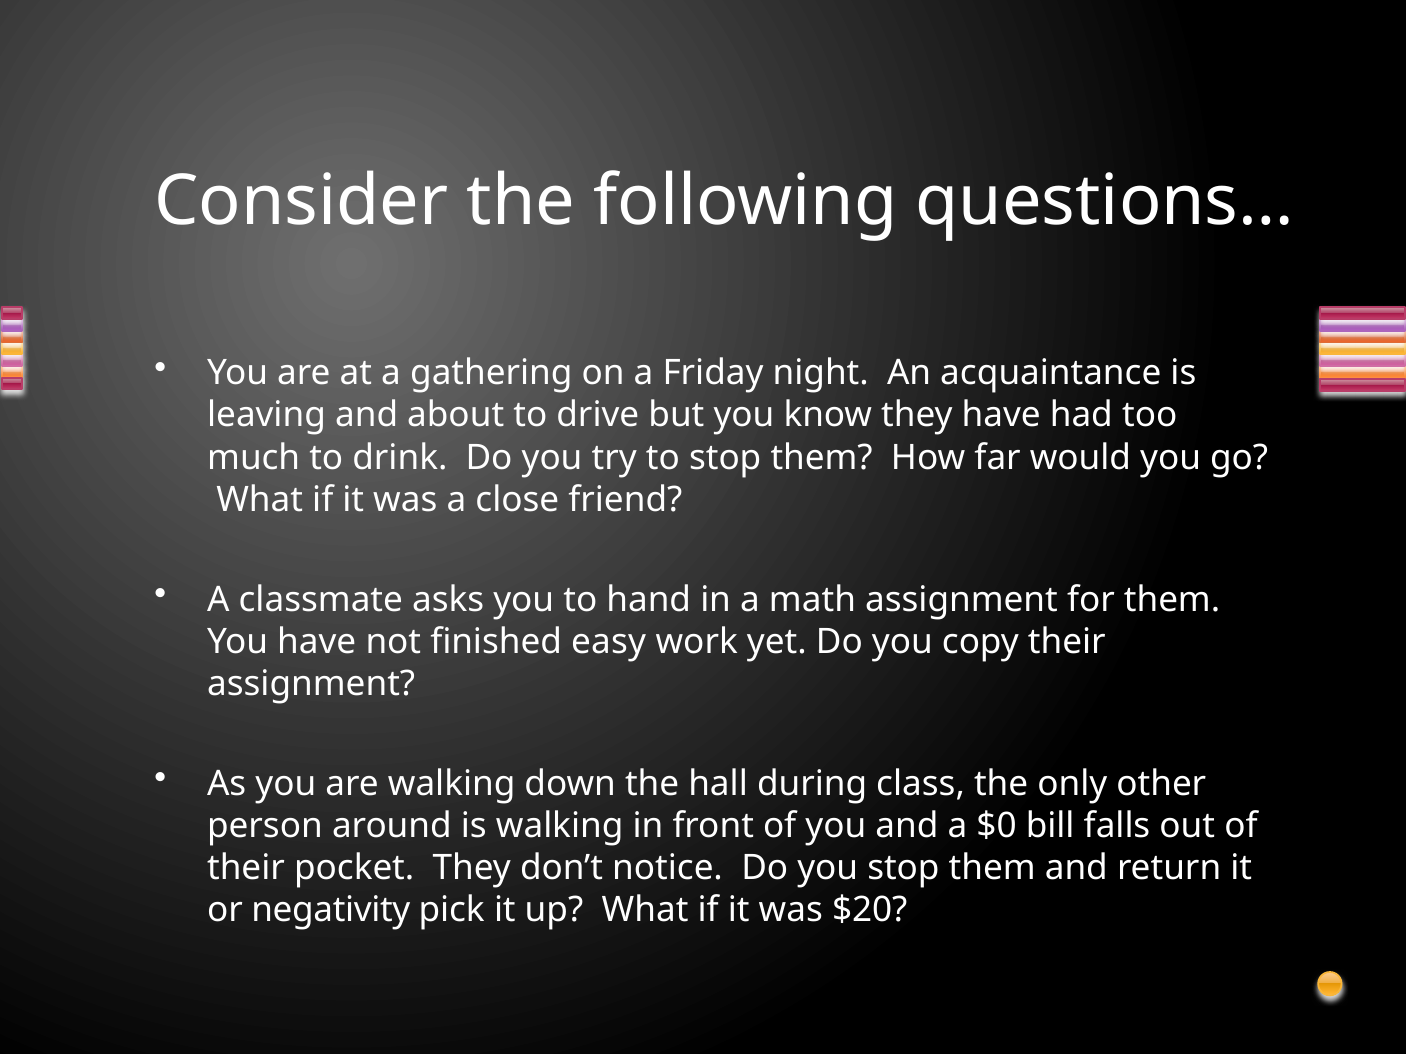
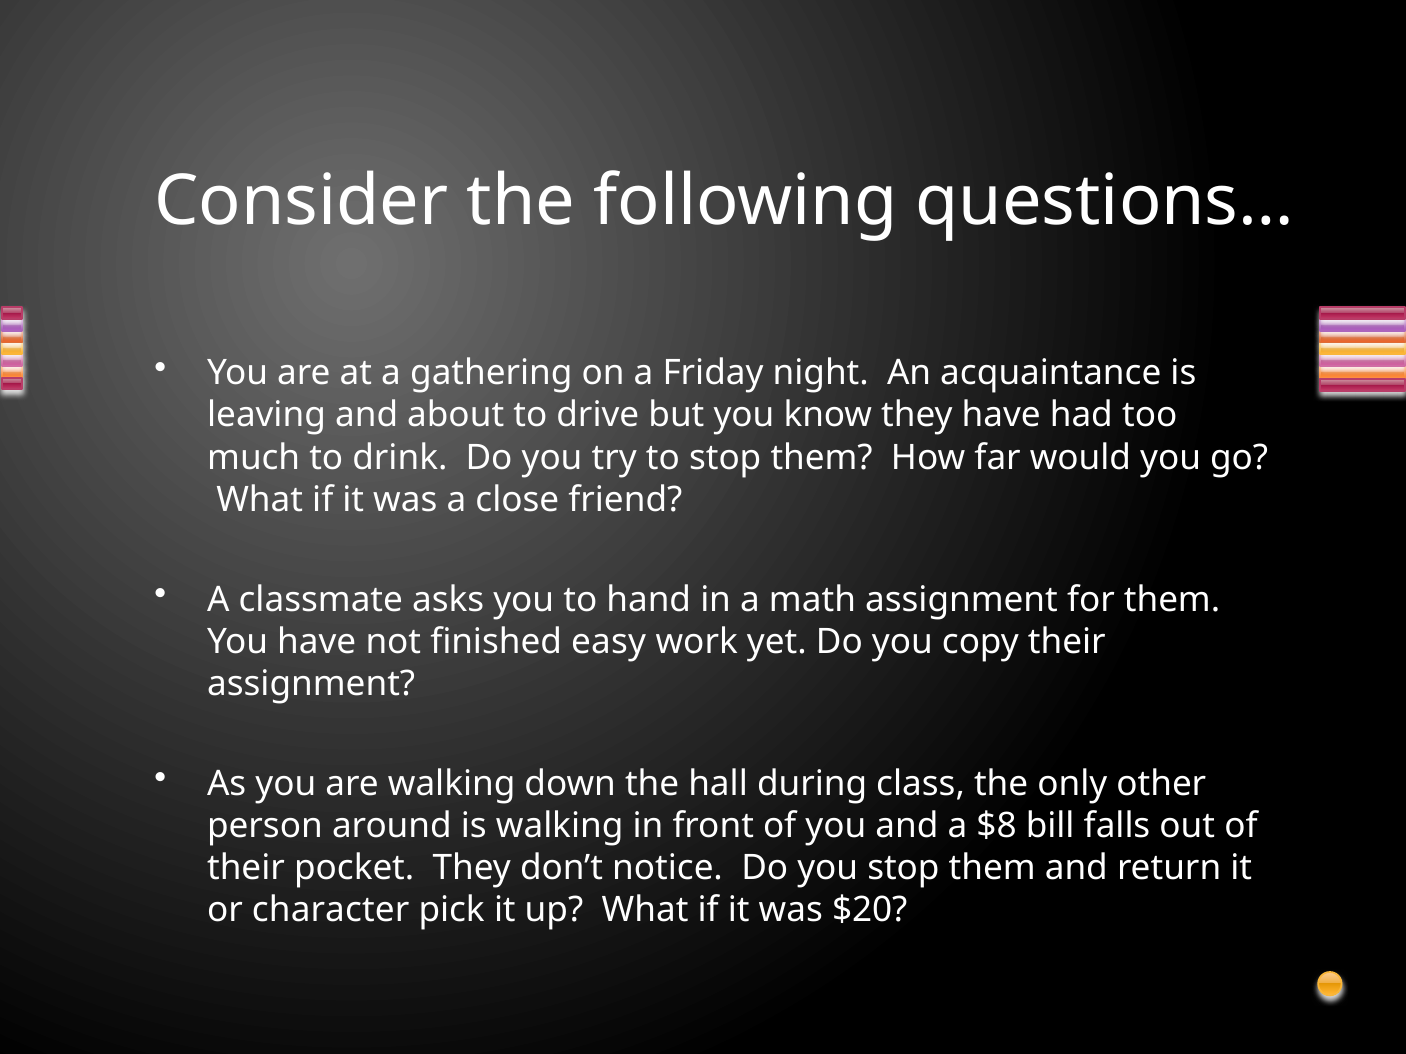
$0: $0 -> $8 (997, 826)
negativity: negativity -> character (331, 911)
